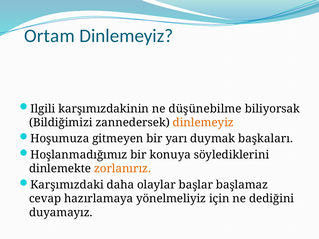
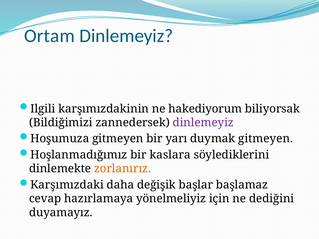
düşünebilme: düşünebilme -> hakediyorum (205, 109)
dinlemeyiz colour: orange -> purple (203, 123)
duymak başkaları: başkaları -> gitmeyen (266, 139)
konuya: konuya -> kaslara (170, 155)
olaylar: olaylar -> değişik (156, 185)
